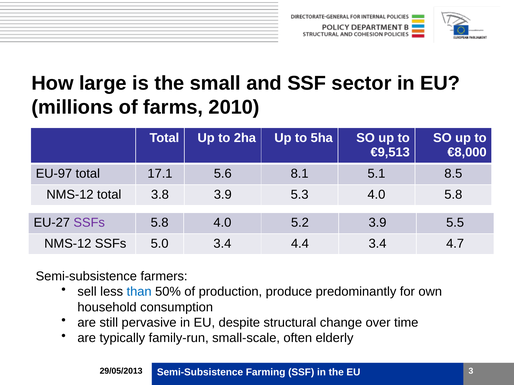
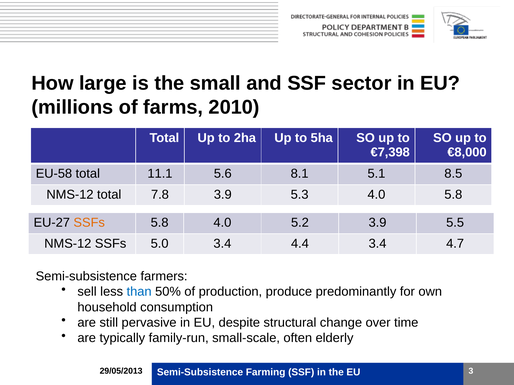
€9,513: €9,513 -> €7,398 (390, 152)
EU-97: EU-97 -> EU-58 (54, 174)
17.1: 17.1 -> 11.1 (160, 174)
3.8: 3.8 -> 7.8 (160, 195)
SSFs colour: purple -> orange (89, 223)
